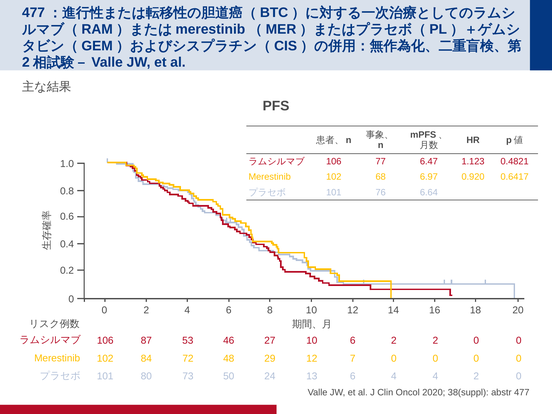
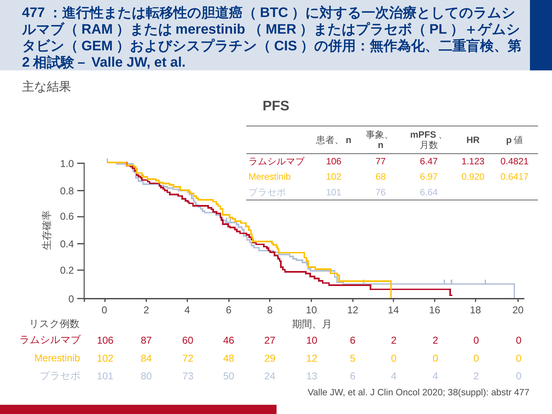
53: 53 -> 60 (188, 340)
7: 7 -> 5 (353, 359)
